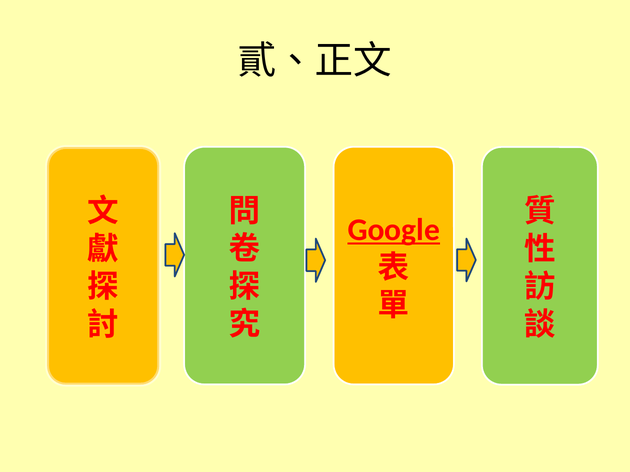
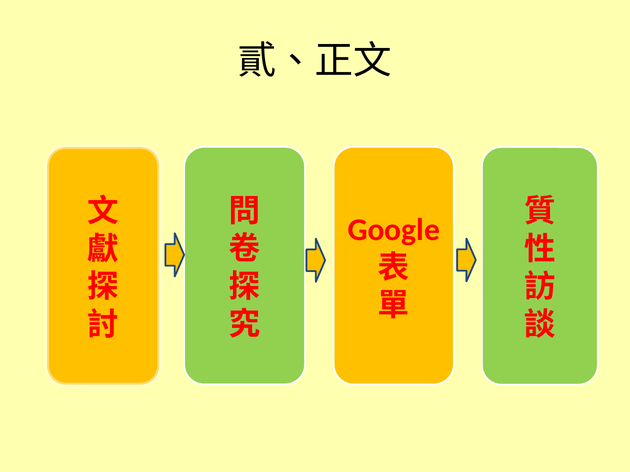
Google underline: present -> none (394, 230)
